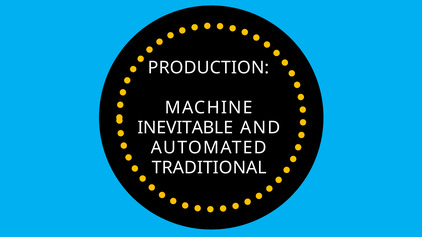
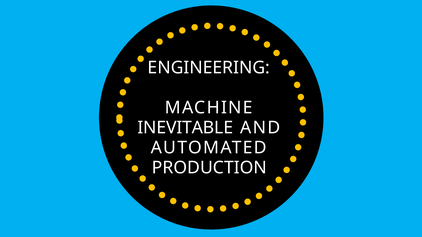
PRODUCTION: PRODUCTION -> ENGINEERING (209, 68)
TRADITIONAL: TRADITIONAL -> PRODUCTION (209, 168)
